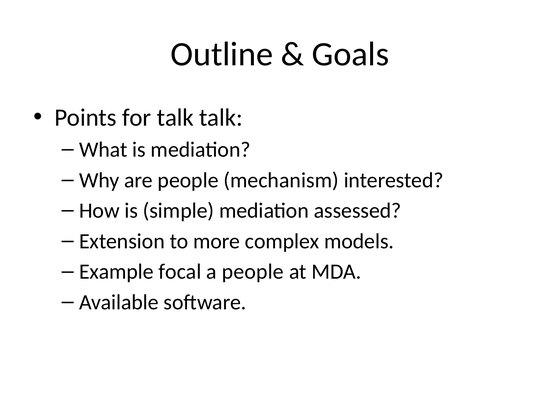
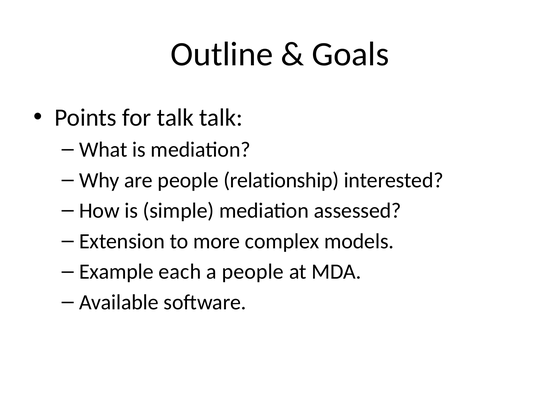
mechanism: mechanism -> relationship (281, 180)
focal: focal -> each (180, 272)
